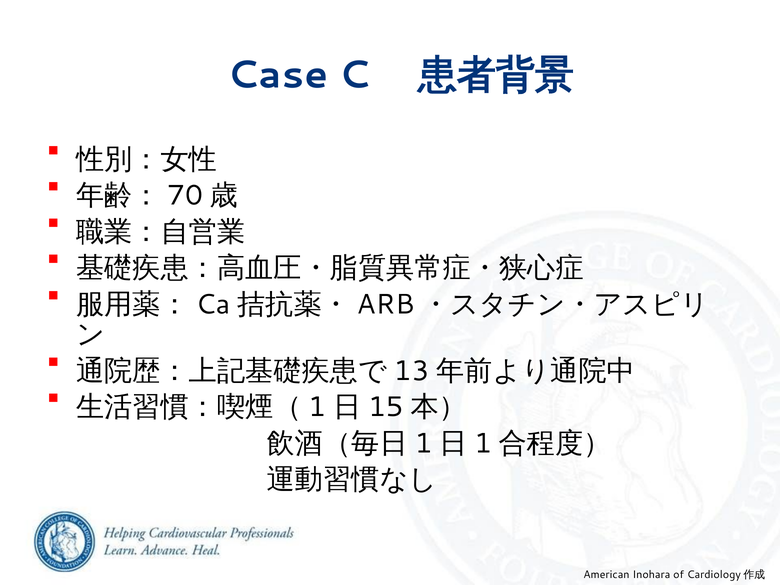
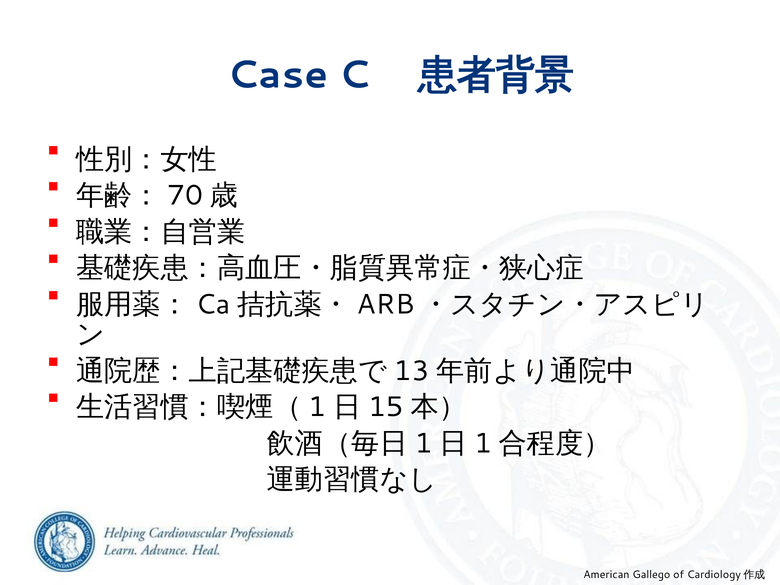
Inohara: Inohara -> Gallego (651, 575)
